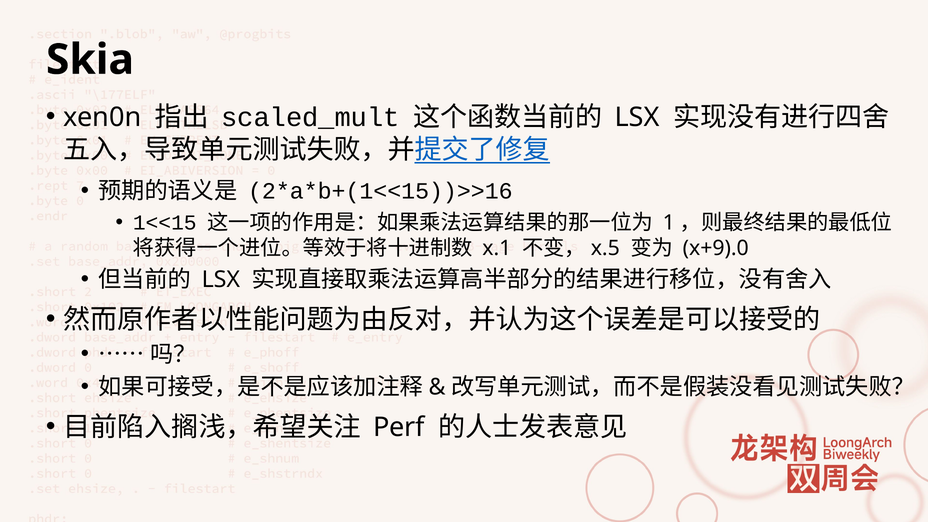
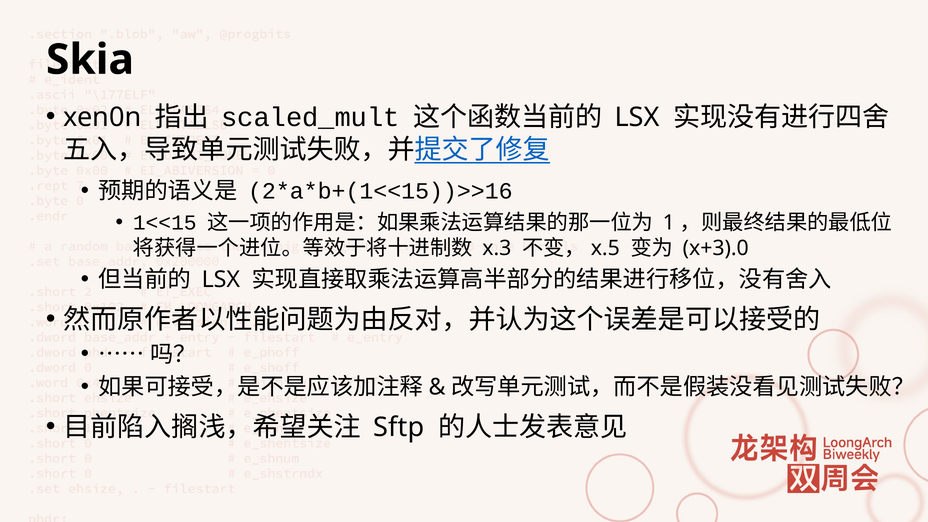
x.1: x.1 -> x.3 (497, 248)
x+9).0: x+9).0 -> x+3).0 (716, 248)
Perf: Perf -> Sftp (399, 427)
